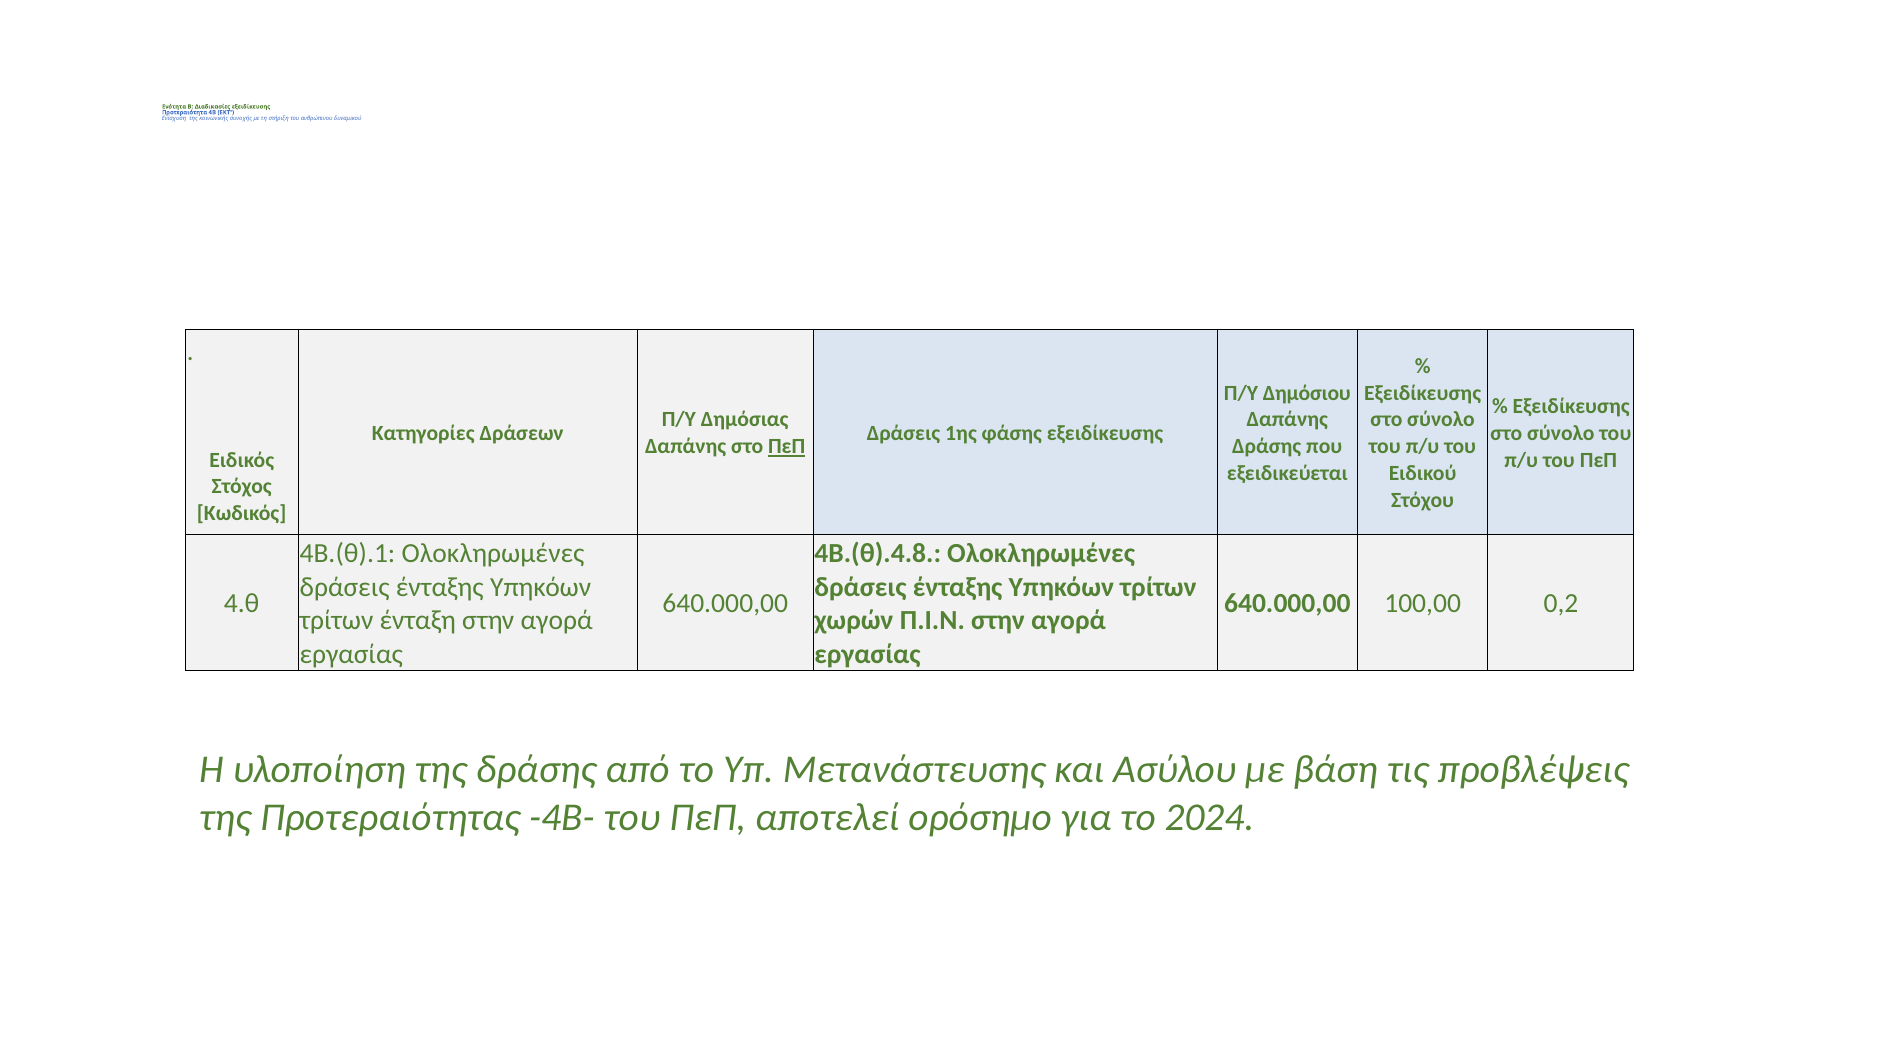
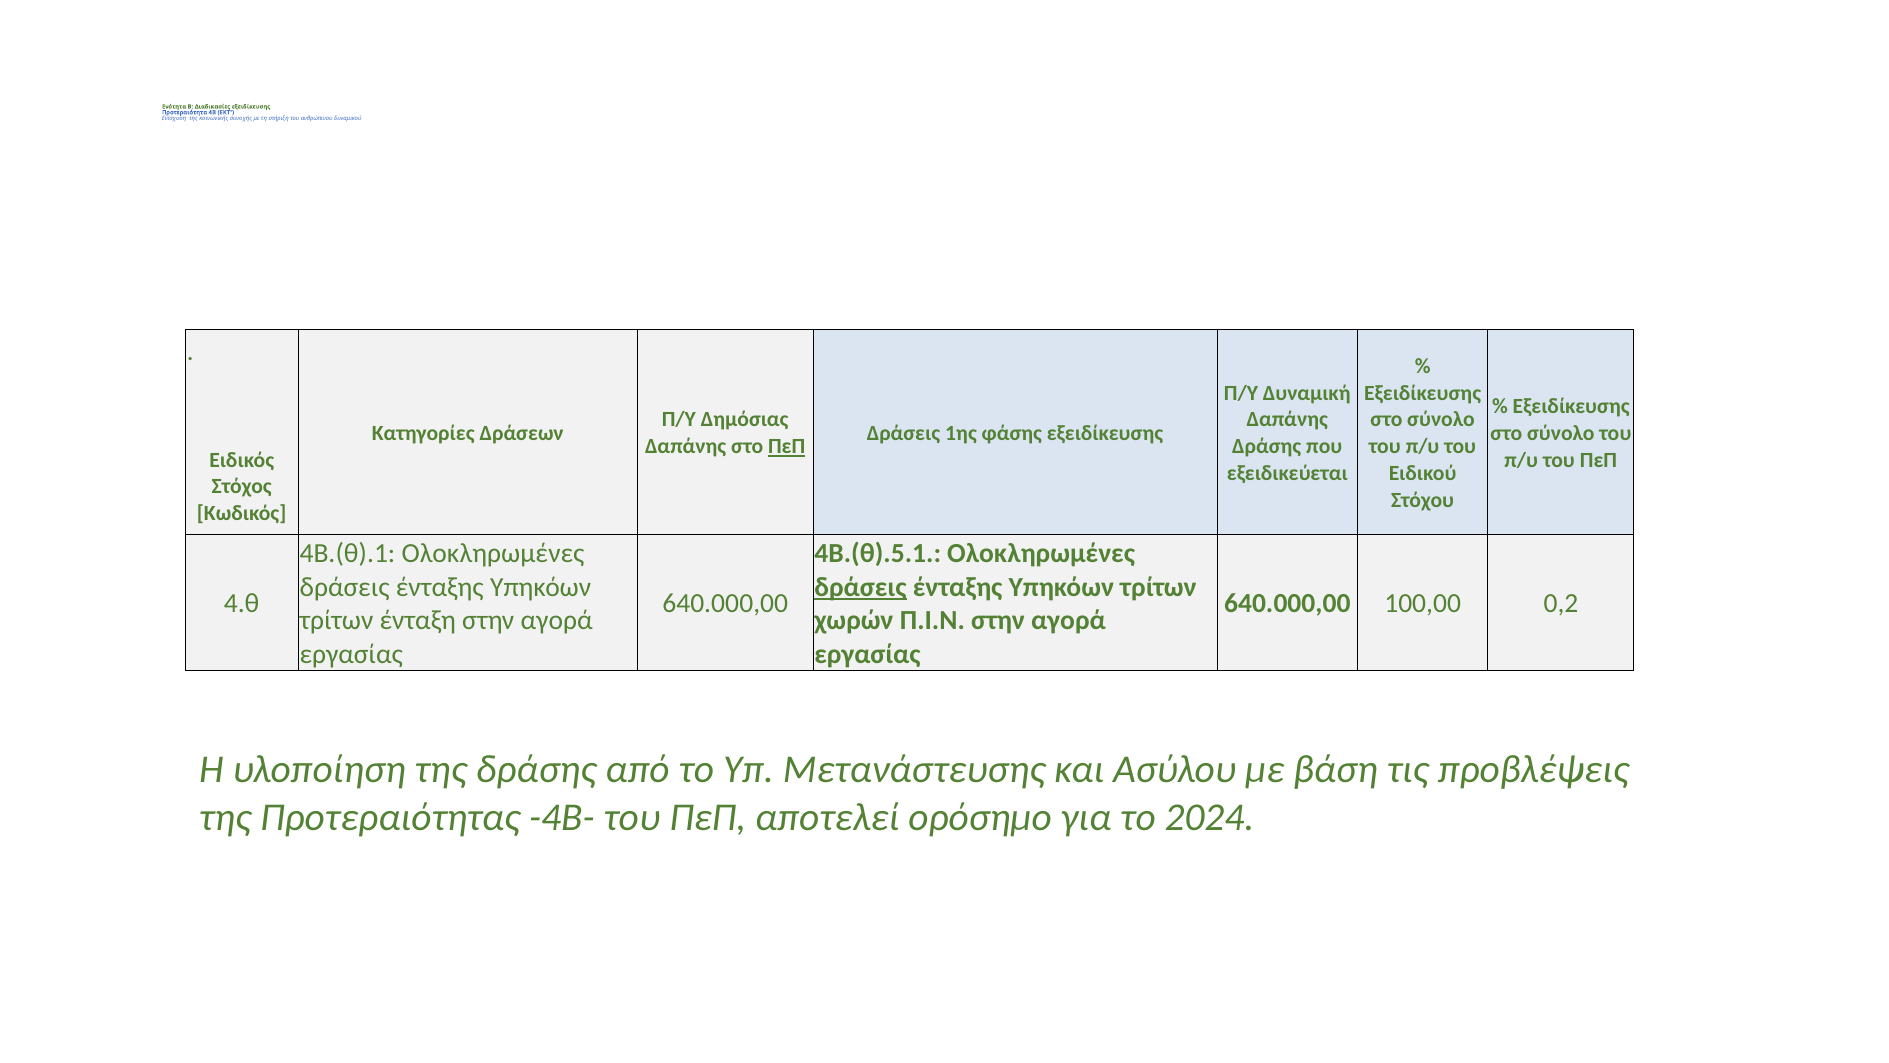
Δημόσιου: Δημόσιου -> Δυναμική (1307, 393)
4Β.(θ).4.8: 4Β.(θ).4.8 -> 4Β.(θ).5.1 (878, 553)
δράσεις underline: none -> present (860, 587)
